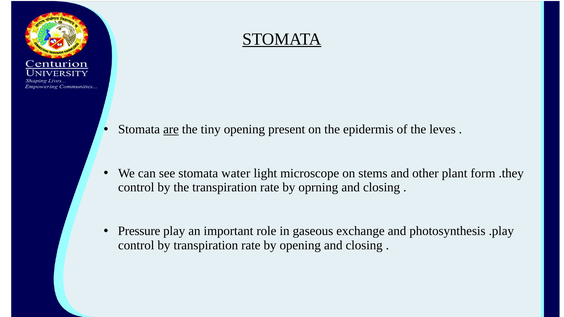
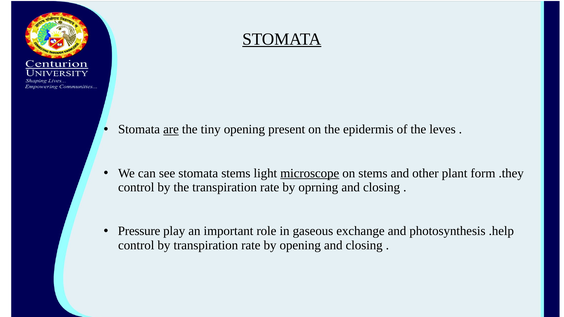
stomata water: water -> stems (236, 173)
microscope underline: none -> present (310, 173)
.play: .play -> .help (501, 231)
